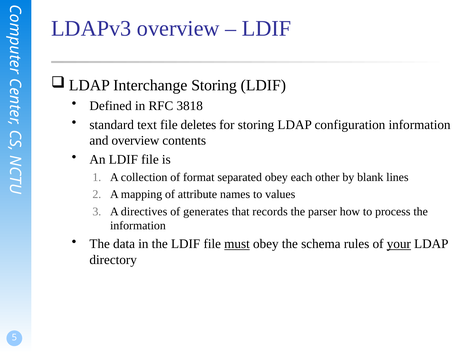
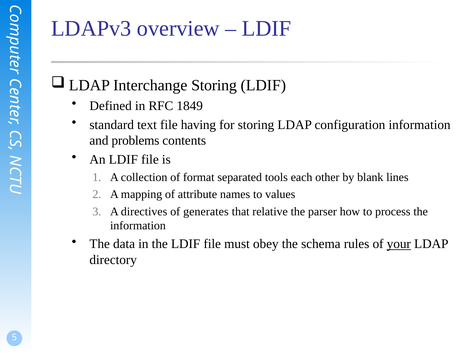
3818: 3818 -> 1849 (190, 106)
deletes: deletes -> having (198, 125)
and overview: overview -> problems (135, 140)
separated obey: obey -> tools (276, 177)
records: records -> relative (270, 211)
must underline: present -> none (237, 244)
